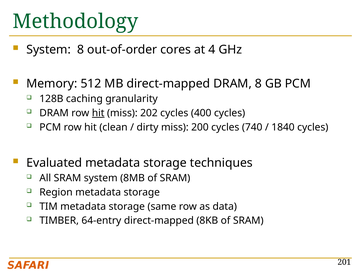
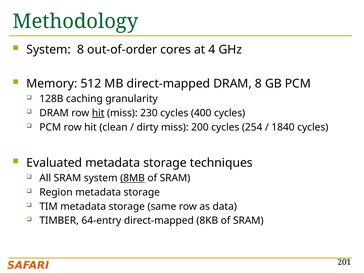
202: 202 -> 230 (149, 113)
740: 740 -> 254 (252, 127)
8MB underline: none -> present (132, 178)
